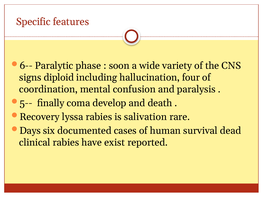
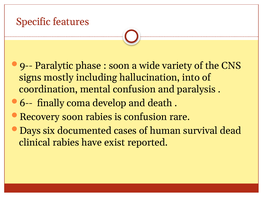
6--: 6-- -> 9-- (26, 66)
diploid: diploid -> mostly (59, 77)
four: four -> into (191, 77)
5--: 5-- -> 6-- (26, 103)
Recovery lyssa: lyssa -> soon (73, 117)
is salivation: salivation -> confusion (145, 117)
